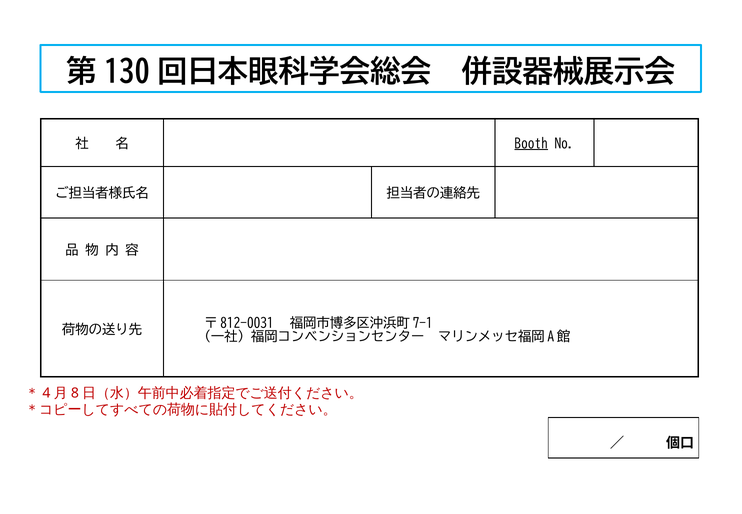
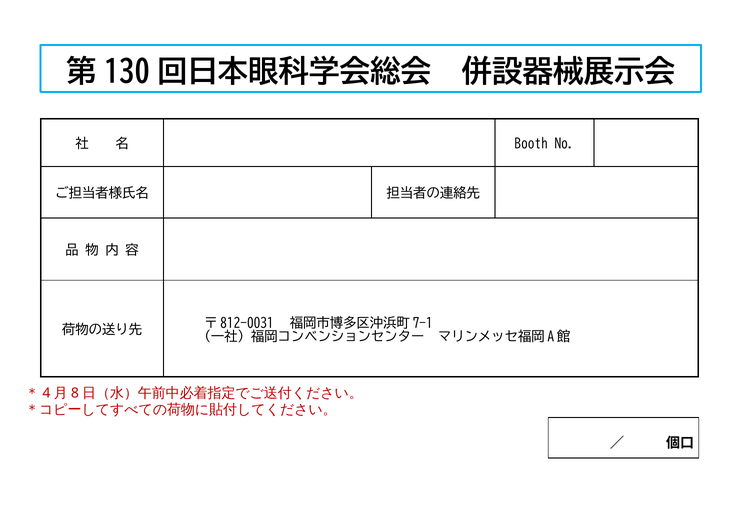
Booth underline: present -> none (531, 144)
